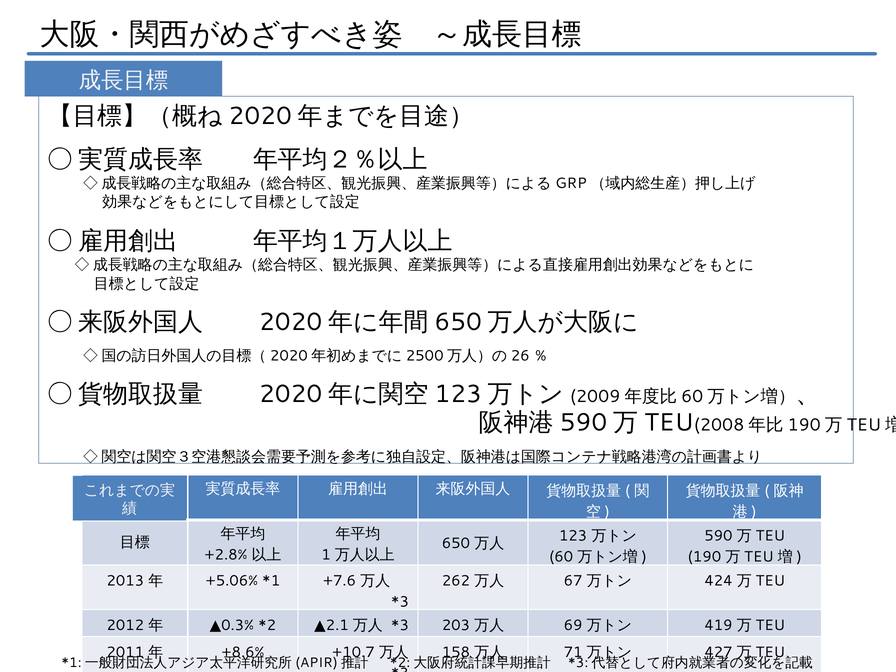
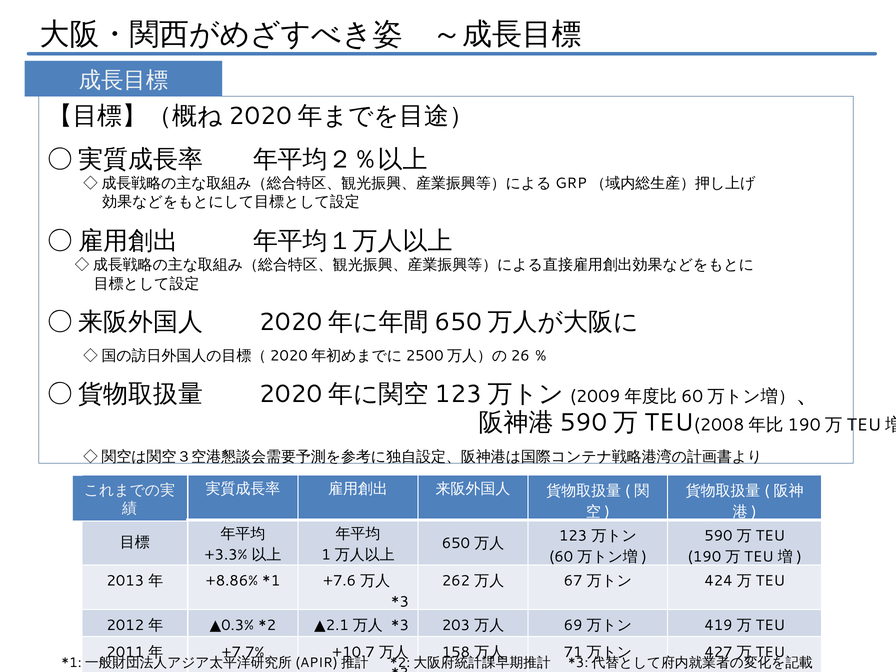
+2.8%: +2.8% -> +3.3% (226, 555)
+5.06%: +5.06% -> +8.86% (232, 581)
+8.6%: +8.6% -> +7.7% (243, 652)
